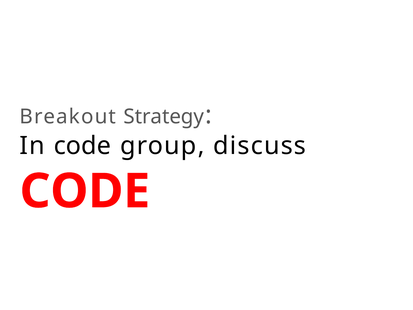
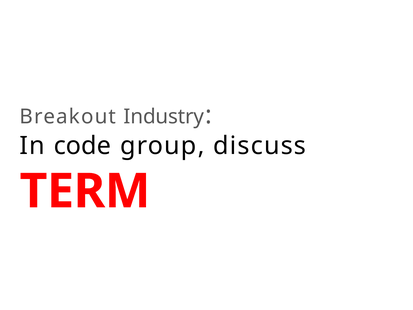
Strategy: Strategy -> Industry (164, 117)
CODE: CODE -> TERM (85, 191)
